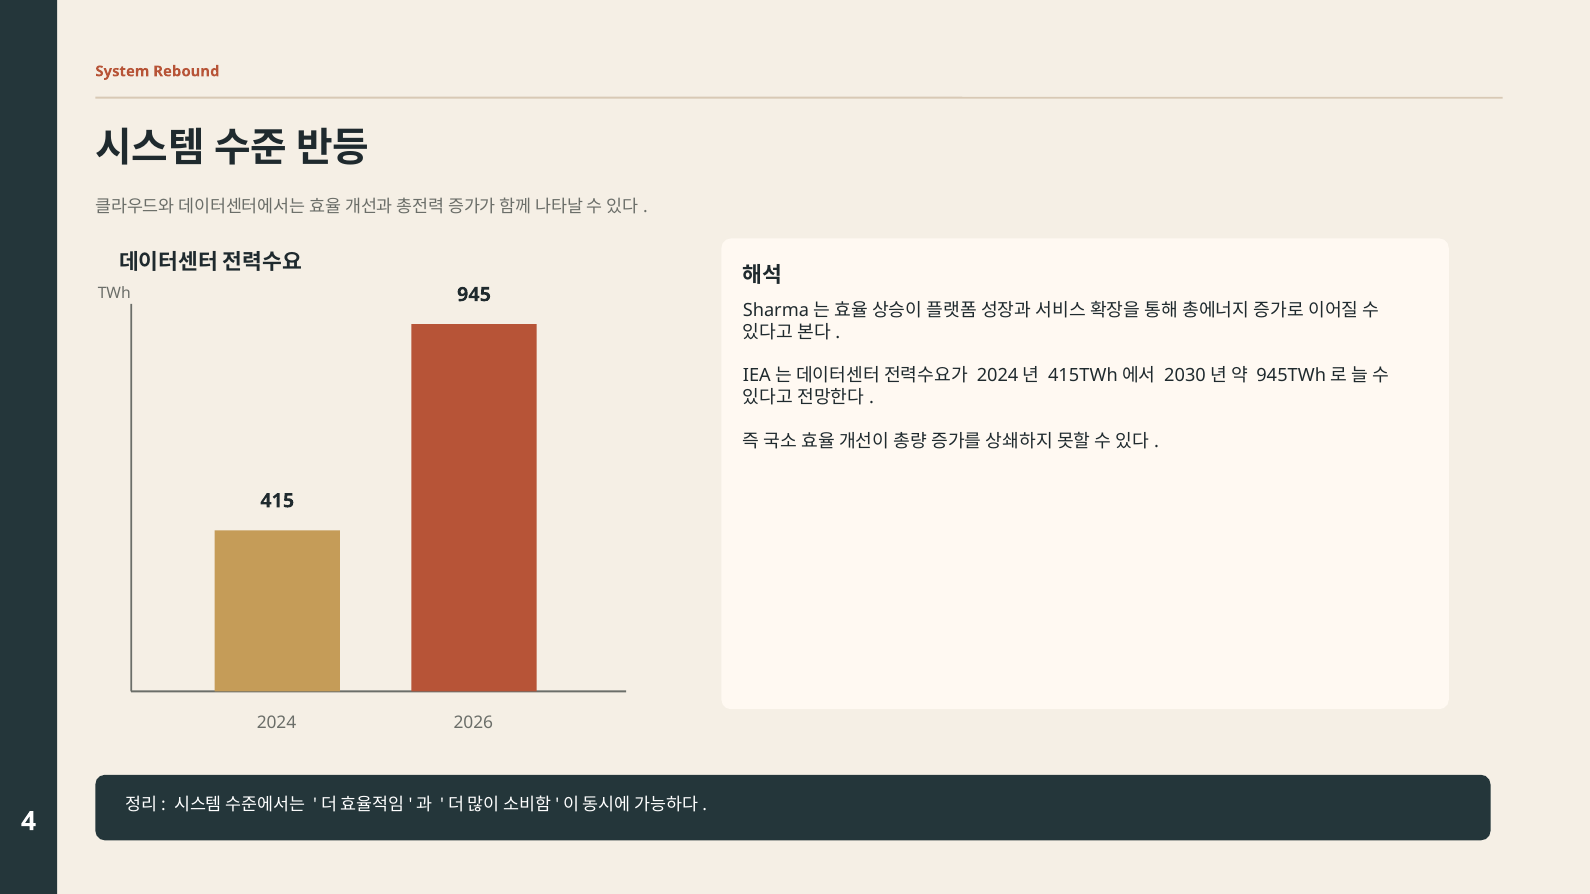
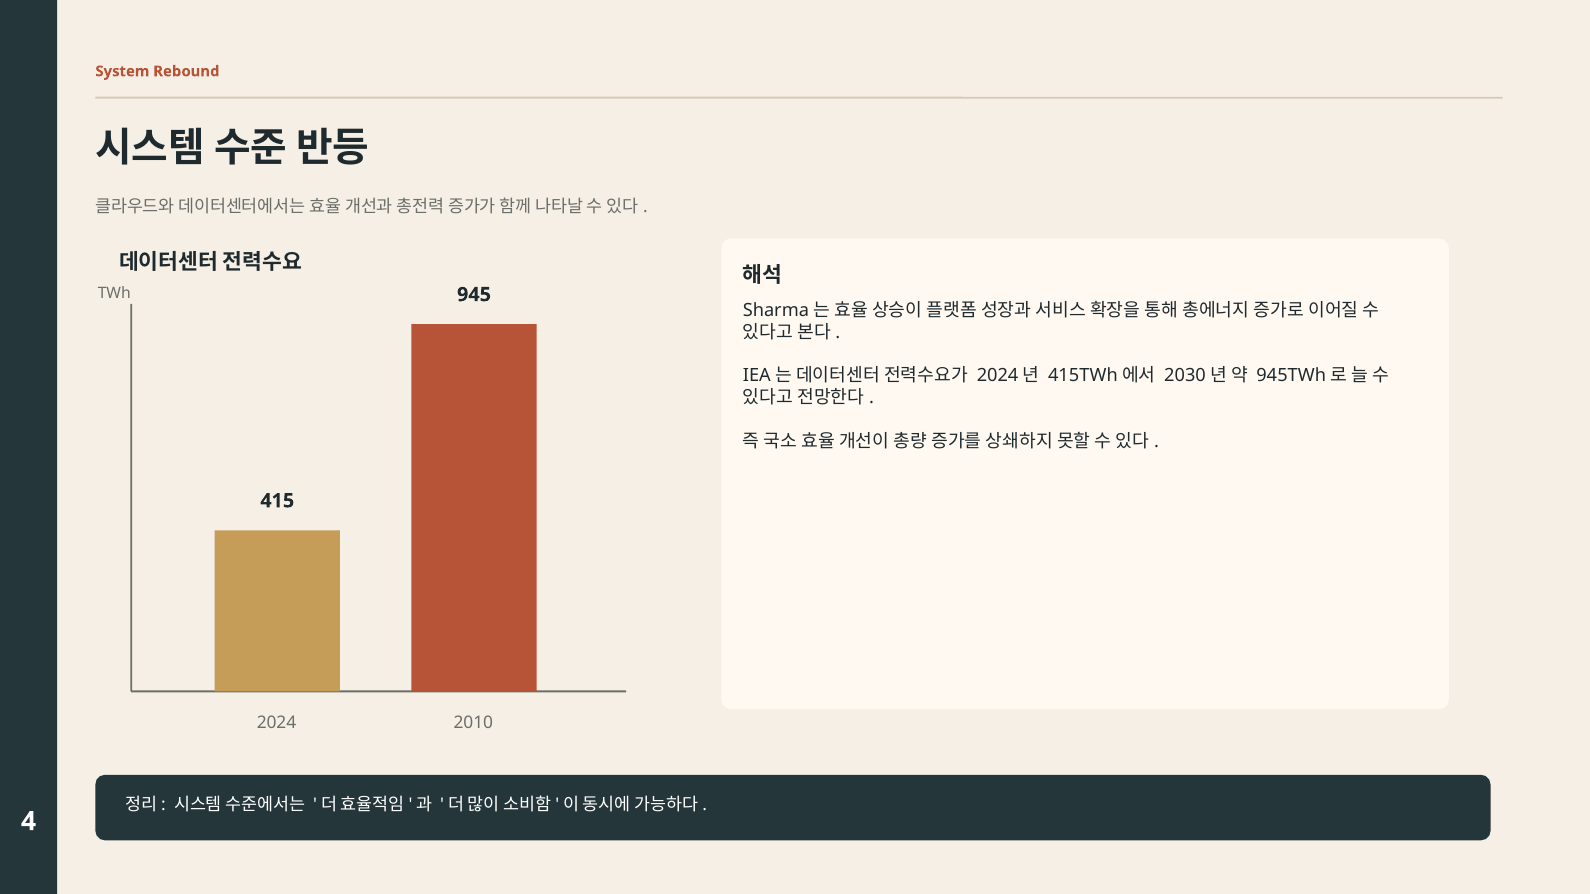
2026: 2026 -> 2010 (473, 723)
